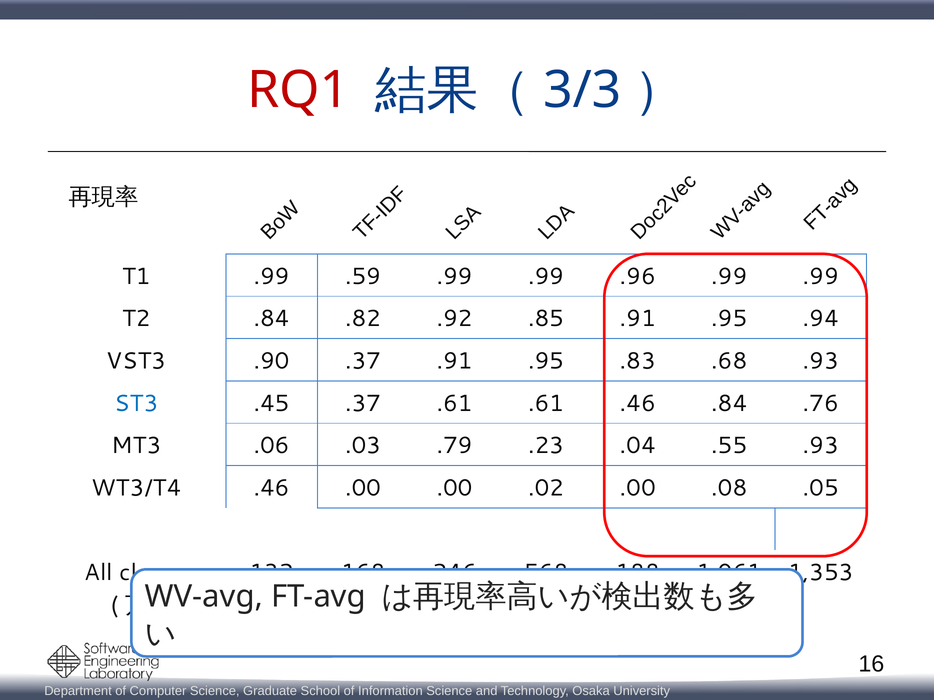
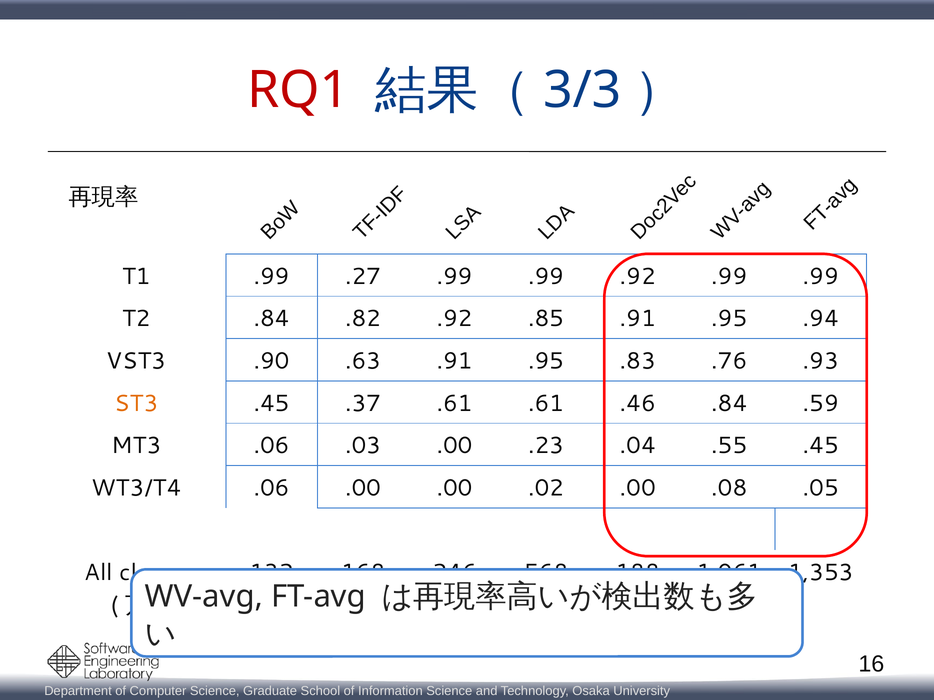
.59: .59 -> .27 (363, 277)
.99 .96: .96 -> .92 (638, 277)
.90 .37: .37 -> .63 (363, 361)
.68: .68 -> .76 (729, 361)
ST3 colour: blue -> orange (136, 404)
.76: .76 -> .59 (821, 404)
.03 .79: .79 -> .00 (455, 446)
.55 .93: .93 -> .45 (821, 446)
WT3/T4 .46: .46 -> .06 (272, 488)
